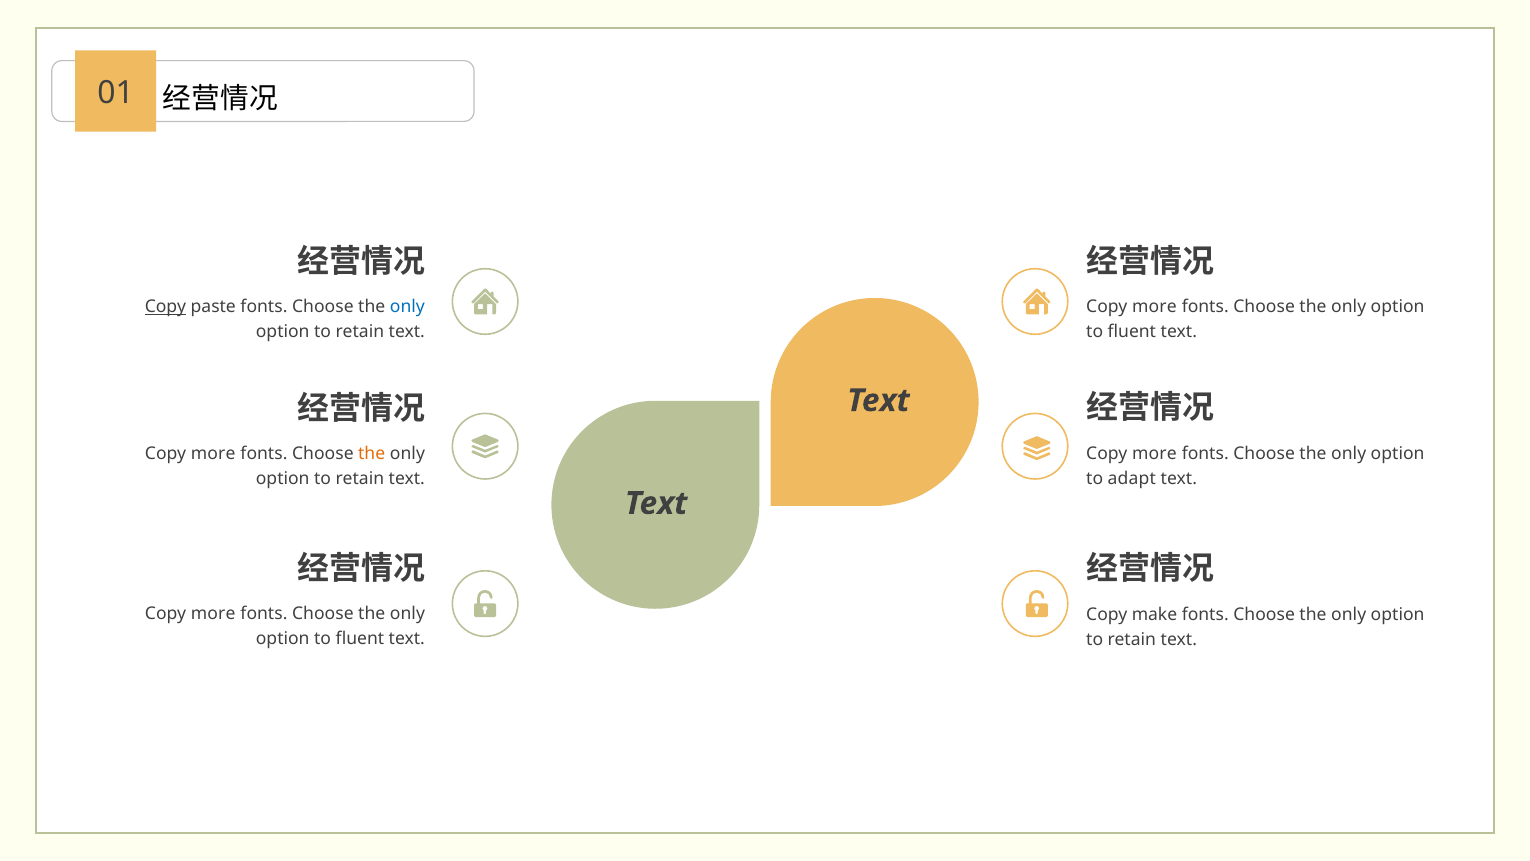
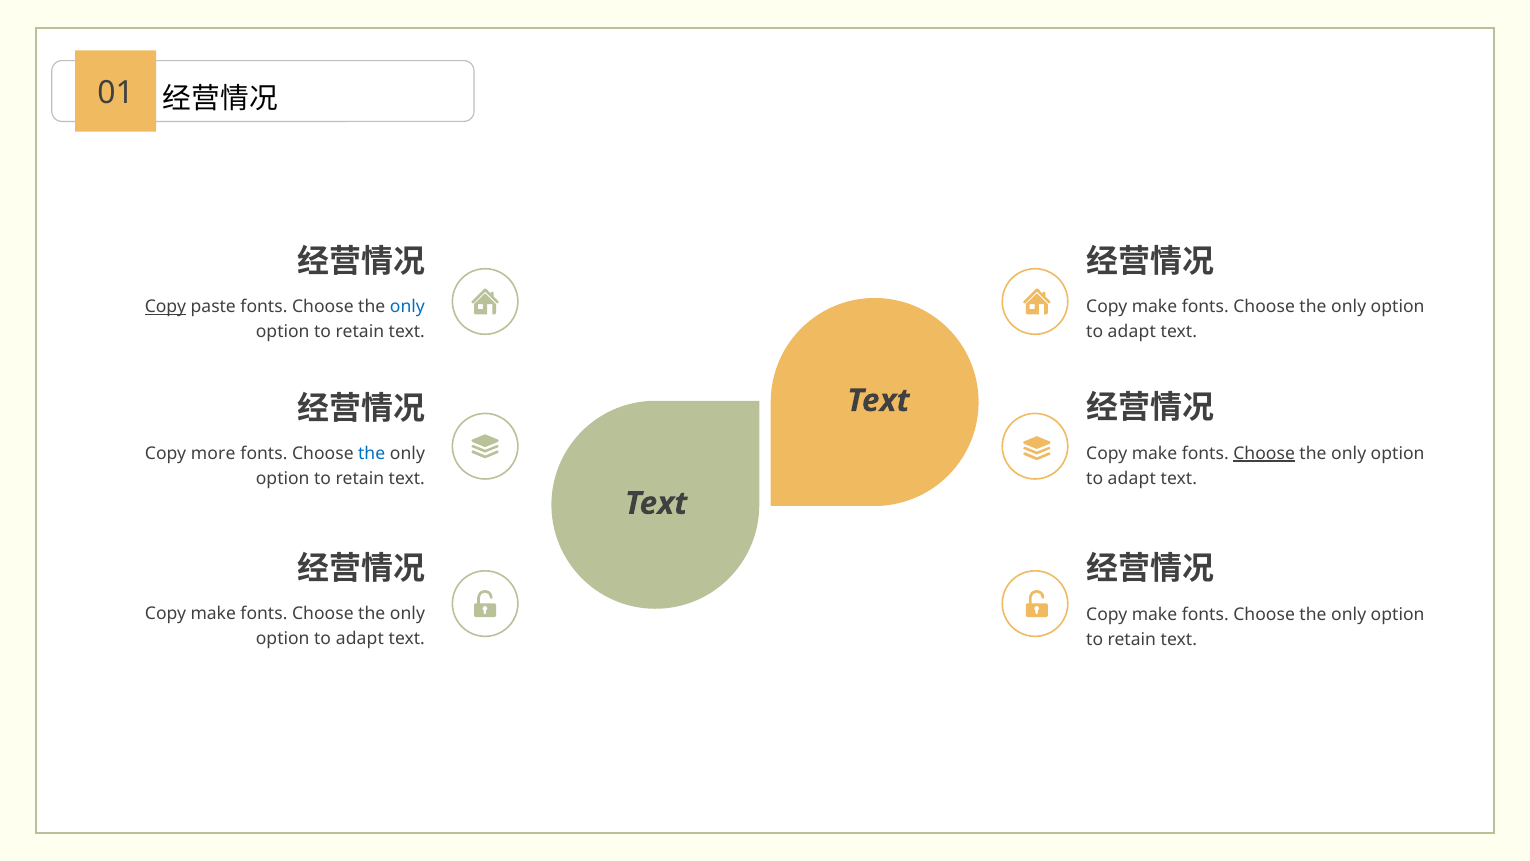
more: more -> make (1155, 306)
fluent: fluent -> adapt (1132, 332)
the colour: orange -> blue (372, 453)
more: more -> make (1155, 453)
Choose underline: none -> present (1264, 453)
more: more -> make (213, 613)
fluent: fluent -> adapt (360, 639)
